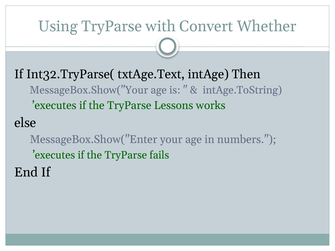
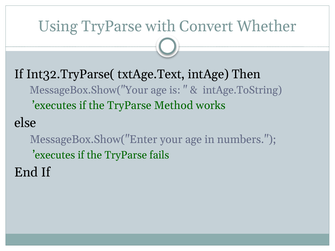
Lessons: Lessons -> Method (174, 106)
